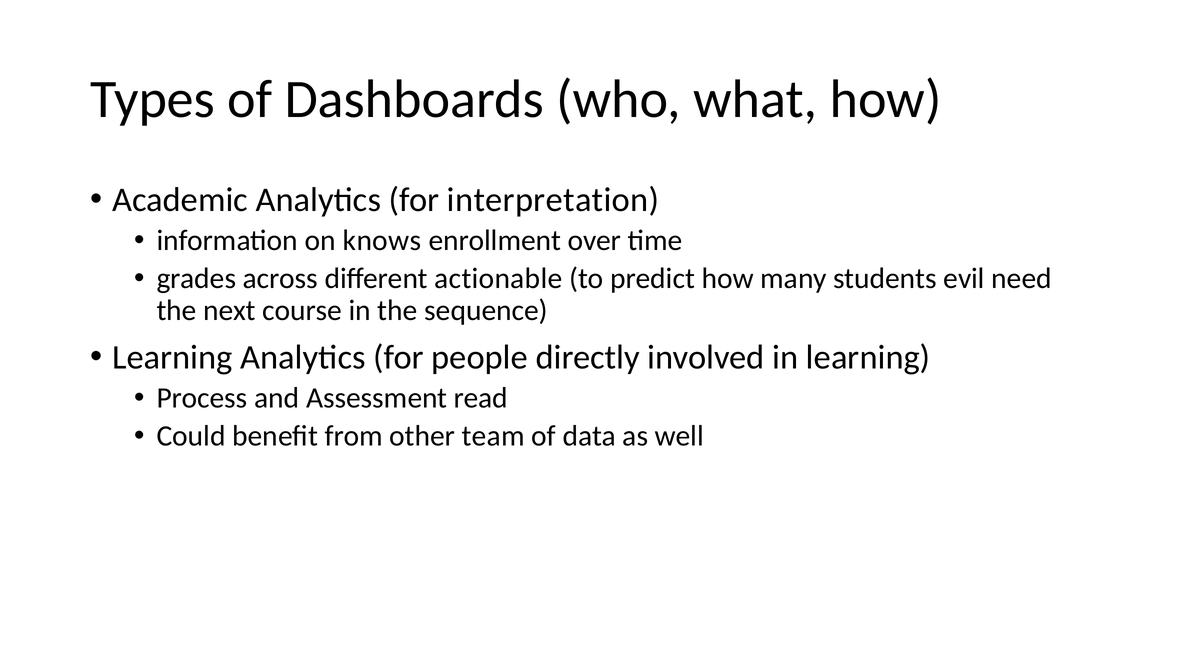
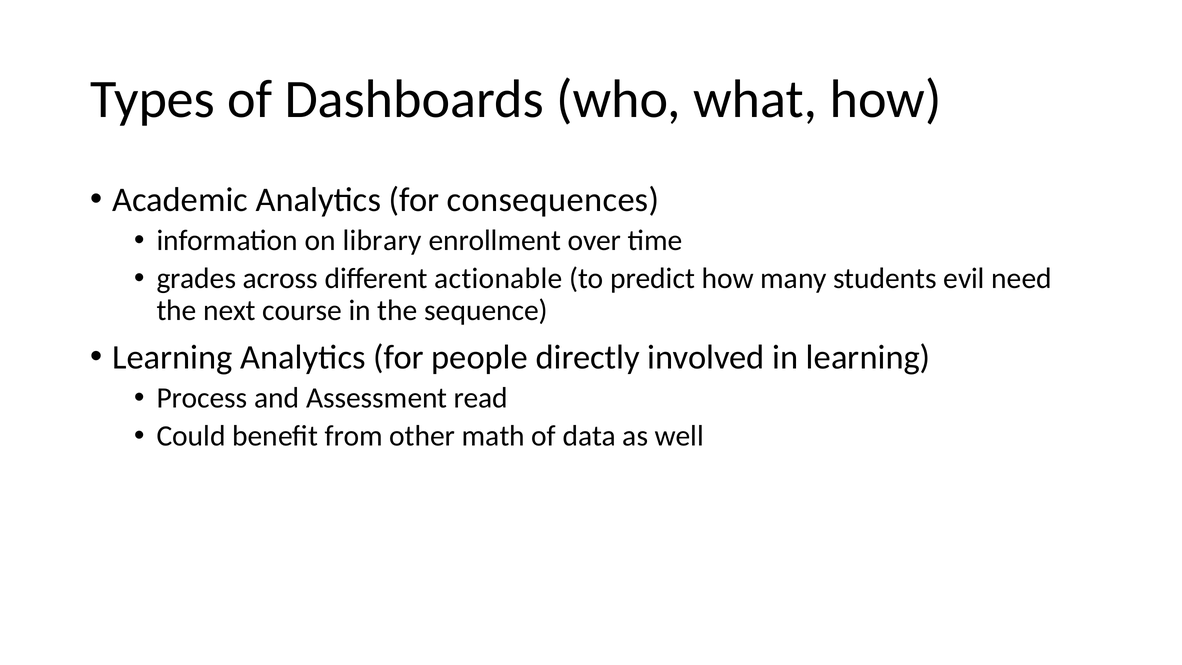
interpretation: interpretation -> consequences (553, 200)
knows: knows -> library (382, 241)
team: team -> math (493, 436)
